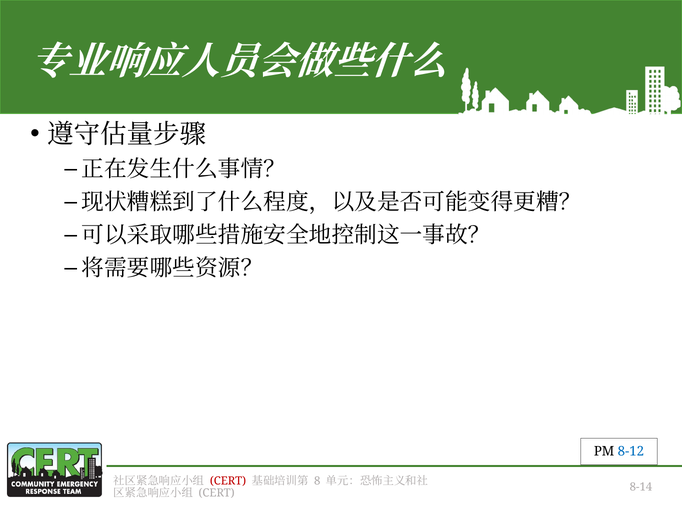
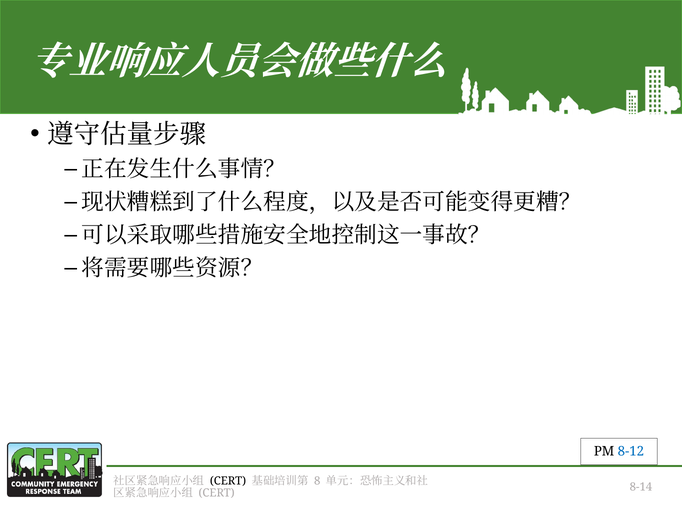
CERT colour: red -> black (228, 481)
